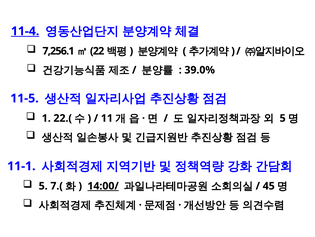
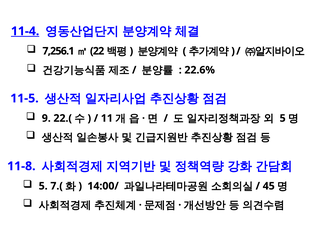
39.0%: 39.0% -> 22.6% (200, 70)
1: 1 -> 9 (46, 118)
11-1: 11-1 -> 11-8 (21, 166)
14:00/ underline: present -> none (103, 185)
